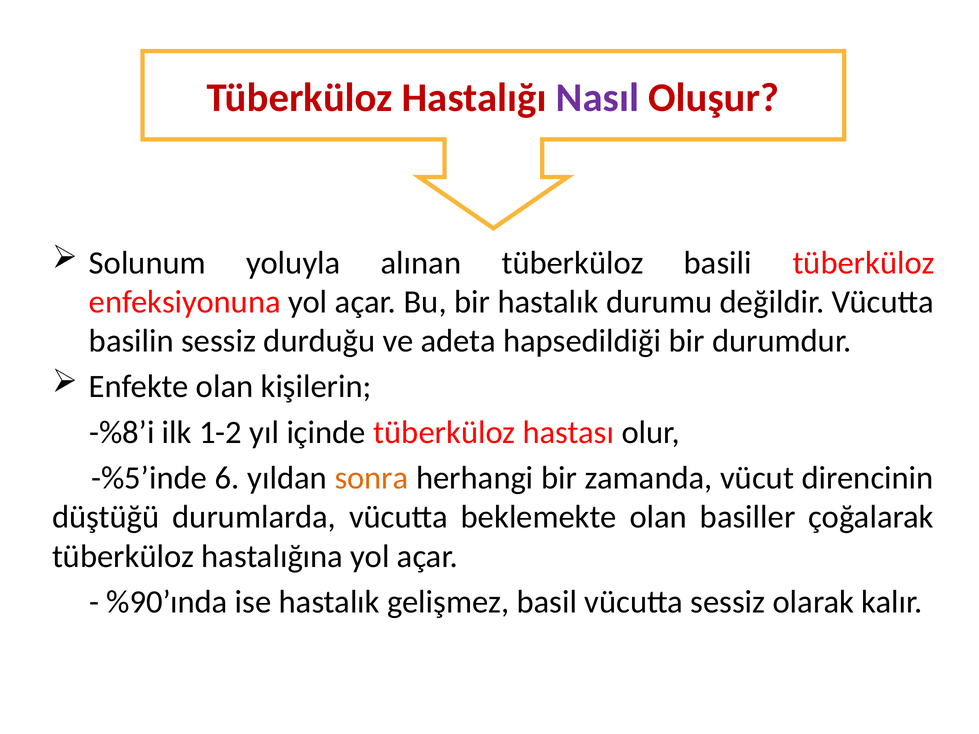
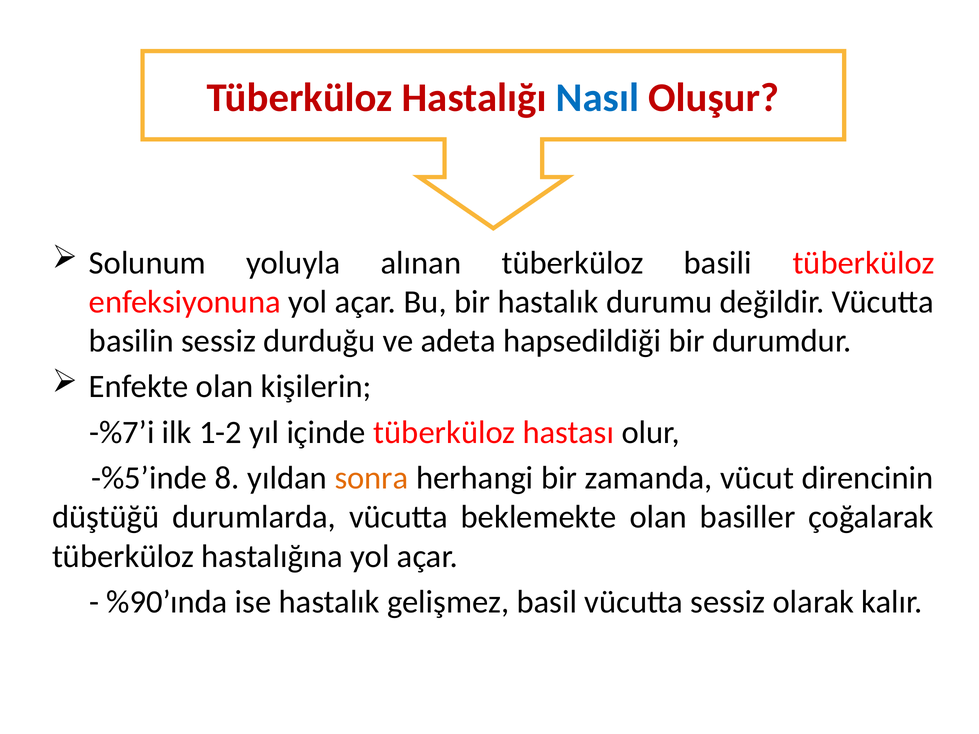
Nasıl colour: purple -> blue (597, 98)
-%8’i: -%8’i -> -%7’i (122, 433)
6: 6 -> 8 (227, 478)
